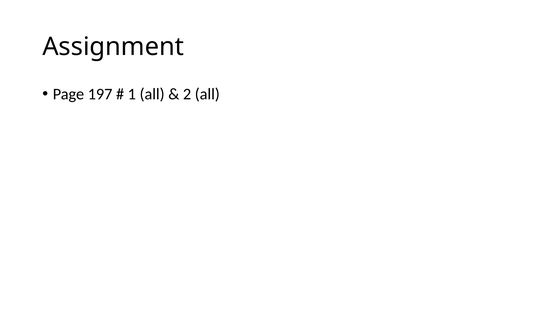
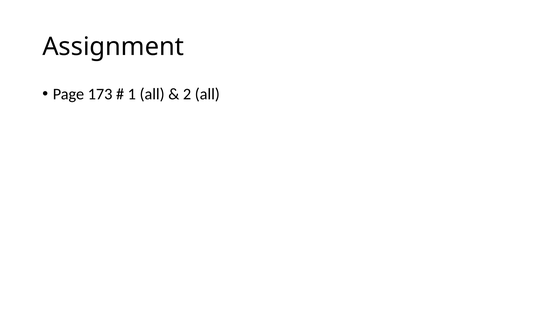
197: 197 -> 173 (100, 94)
